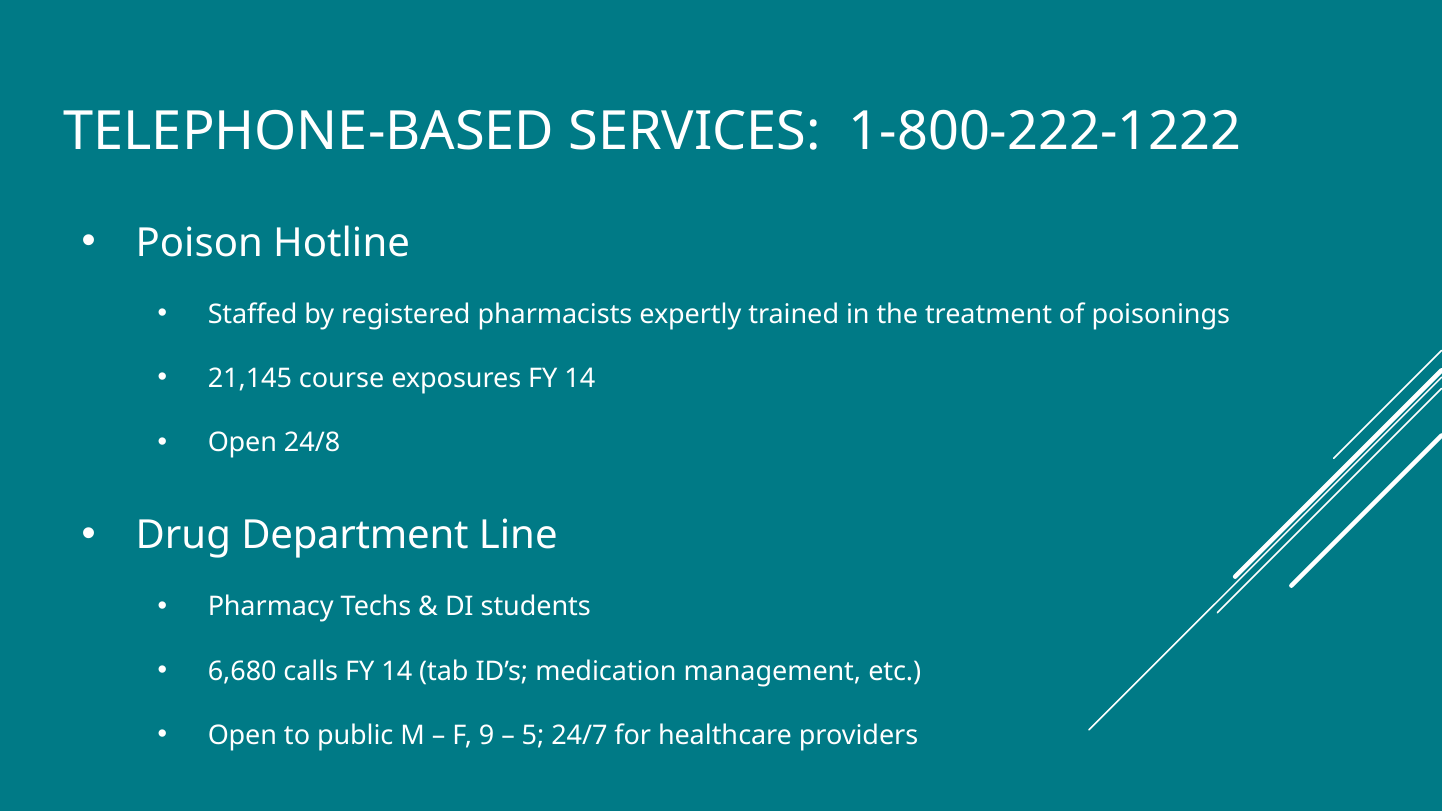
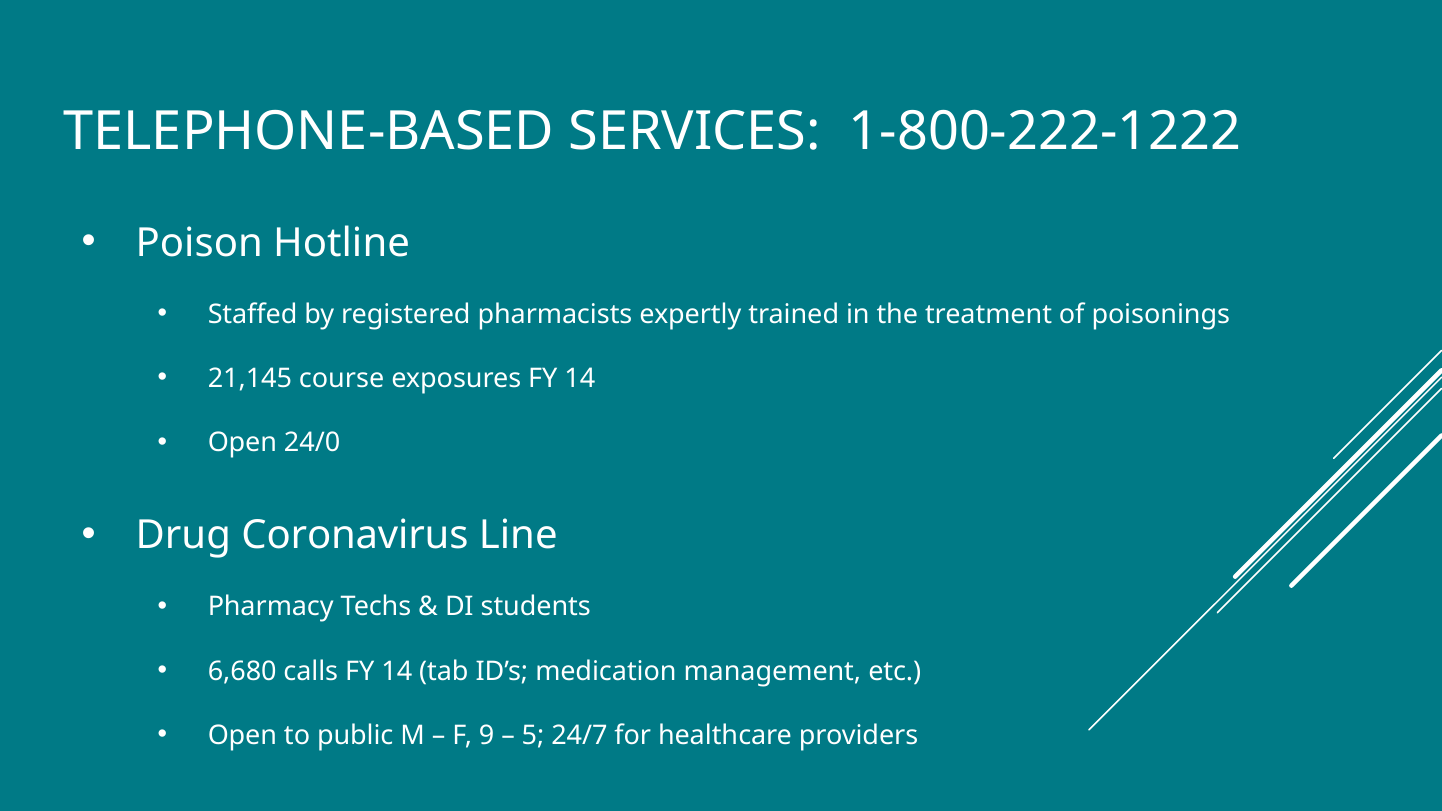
24/8: 24/8 -> 24/0 (312, 443)
Department: Department -> Coronavirus (355, 535)
